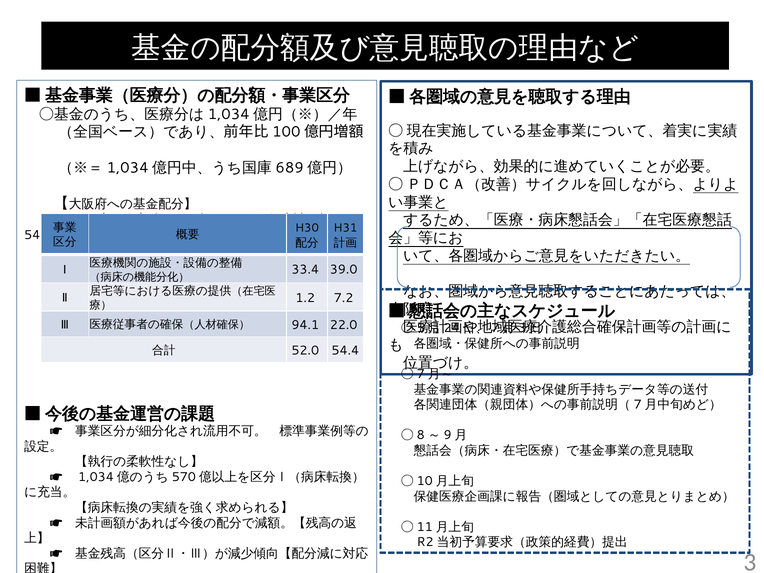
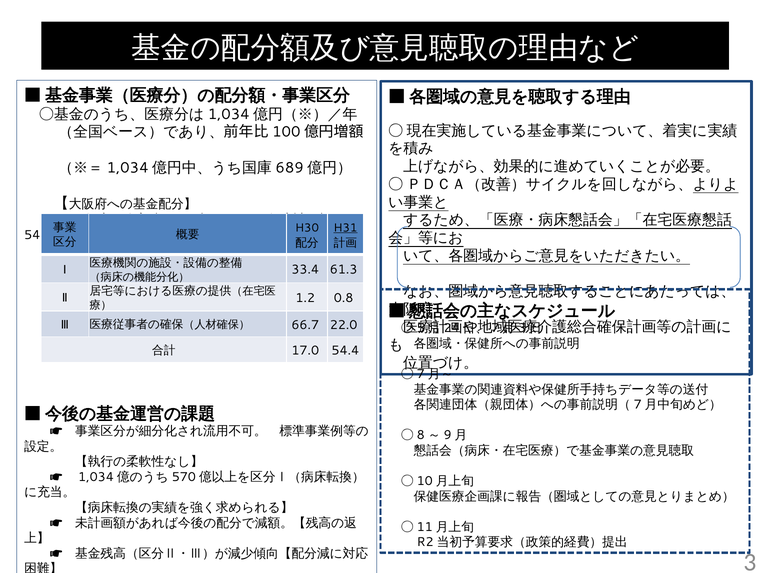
H31 underline: none -> present (345, 228)
39.0: 39.0 -> 61.3 (344, 270)
7.2: 7.2 -> 0.8 (344, 298)
94.1: 94.1 -> 66.7 (305, 325)
52.0: 52.0 -> 17.0 (305, 351)
